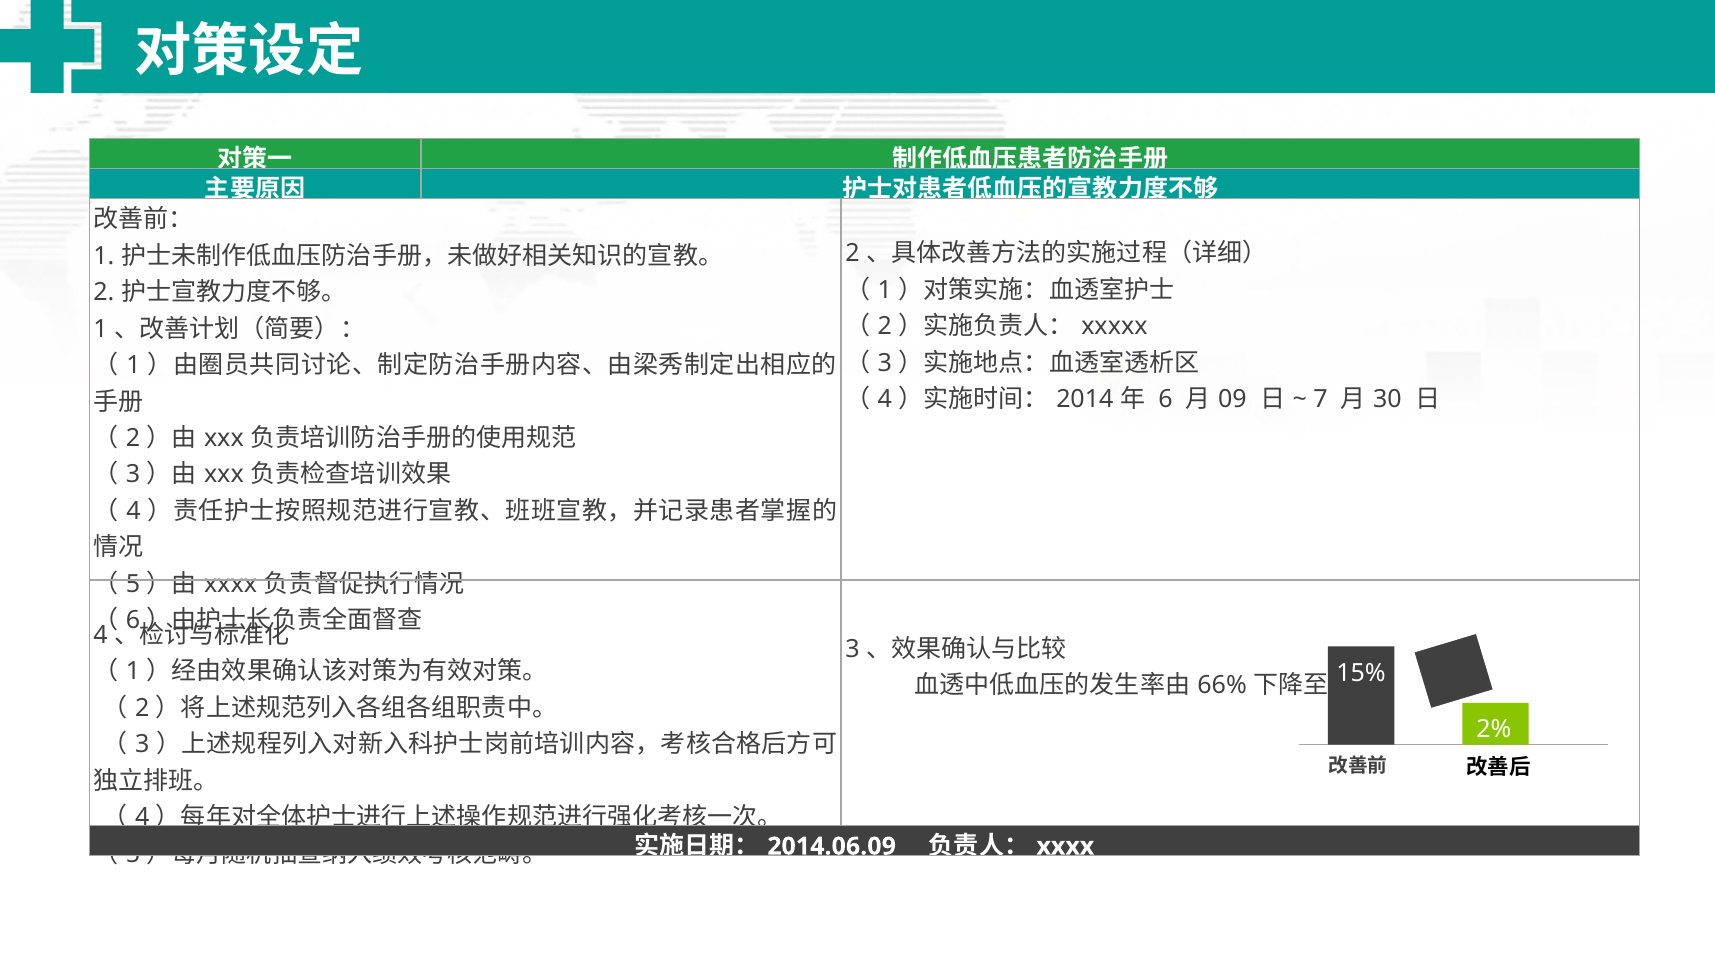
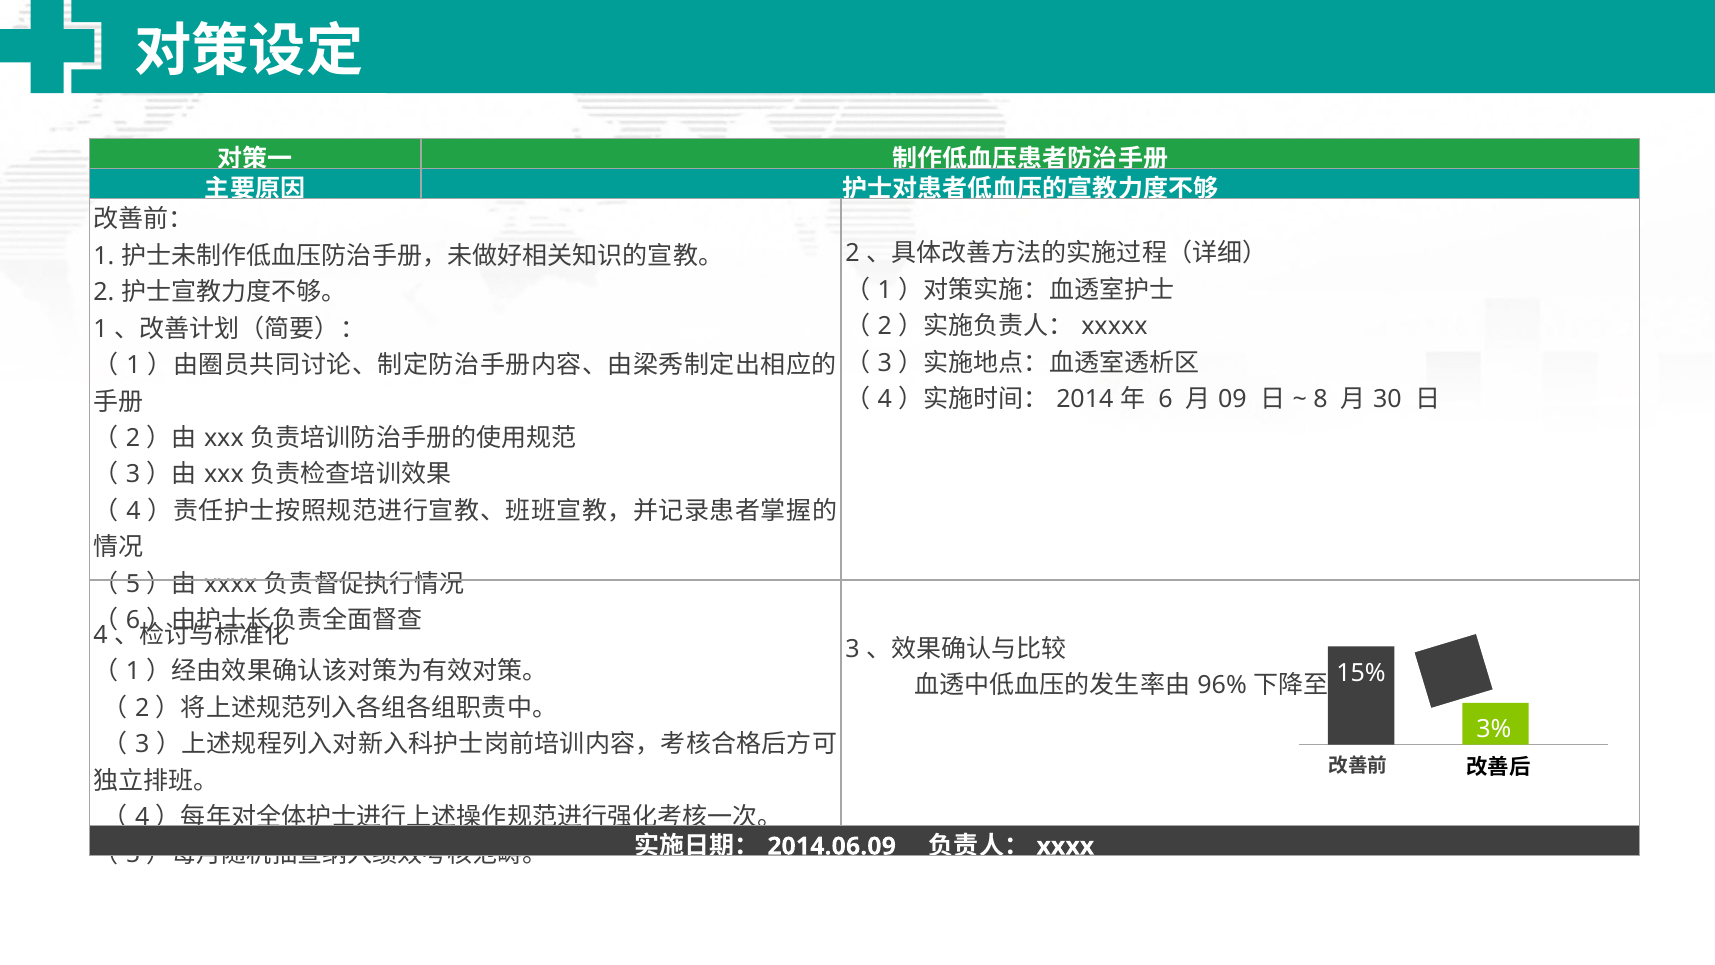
7: 7 -> 8 (1320, 399)
66%: 66% -> 96% (1222, 685)
2%: 2% -> 3% (1494, 729)
